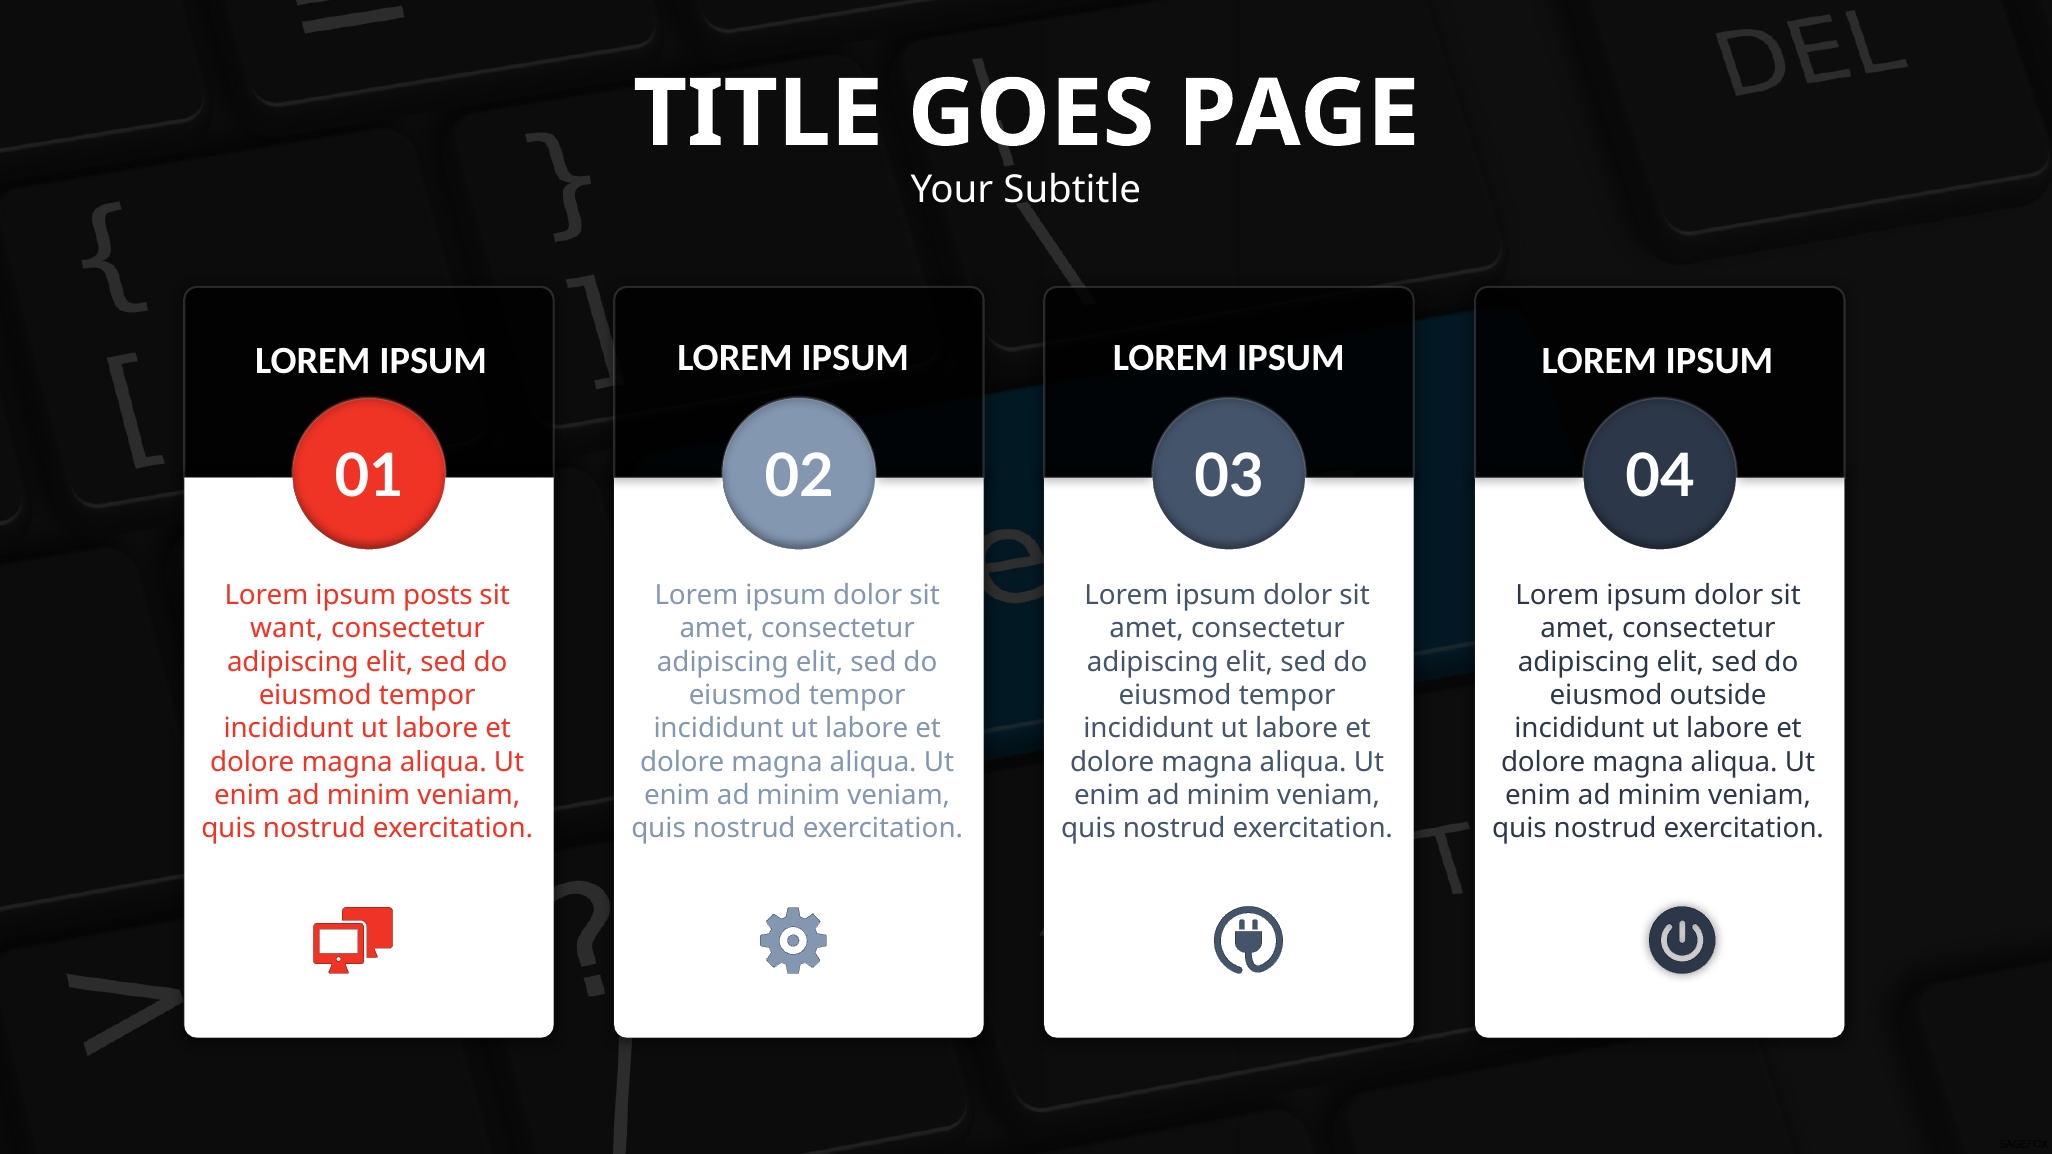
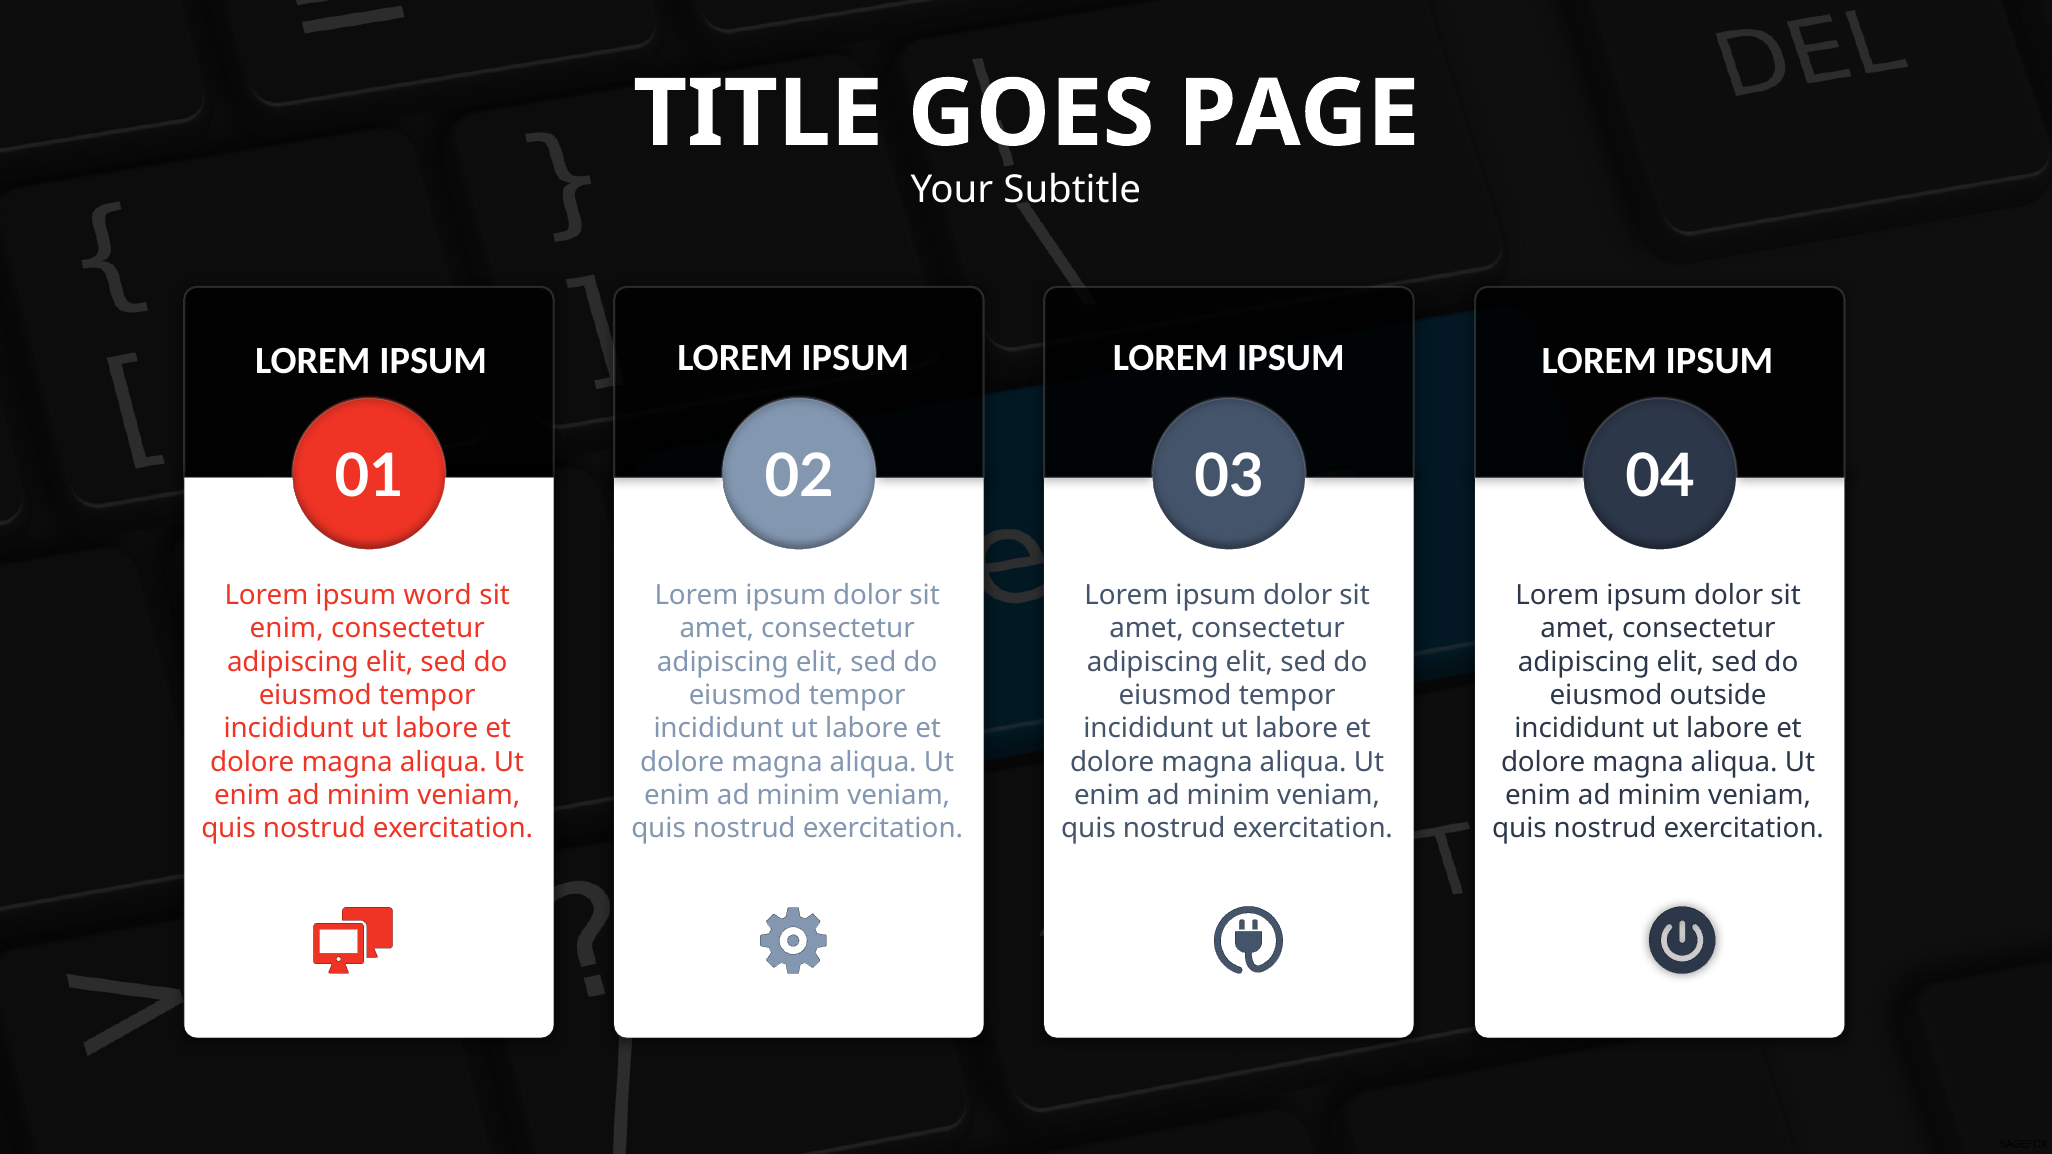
posts: posts -> word (438, 595)
want: want -> enim (287, 629)
